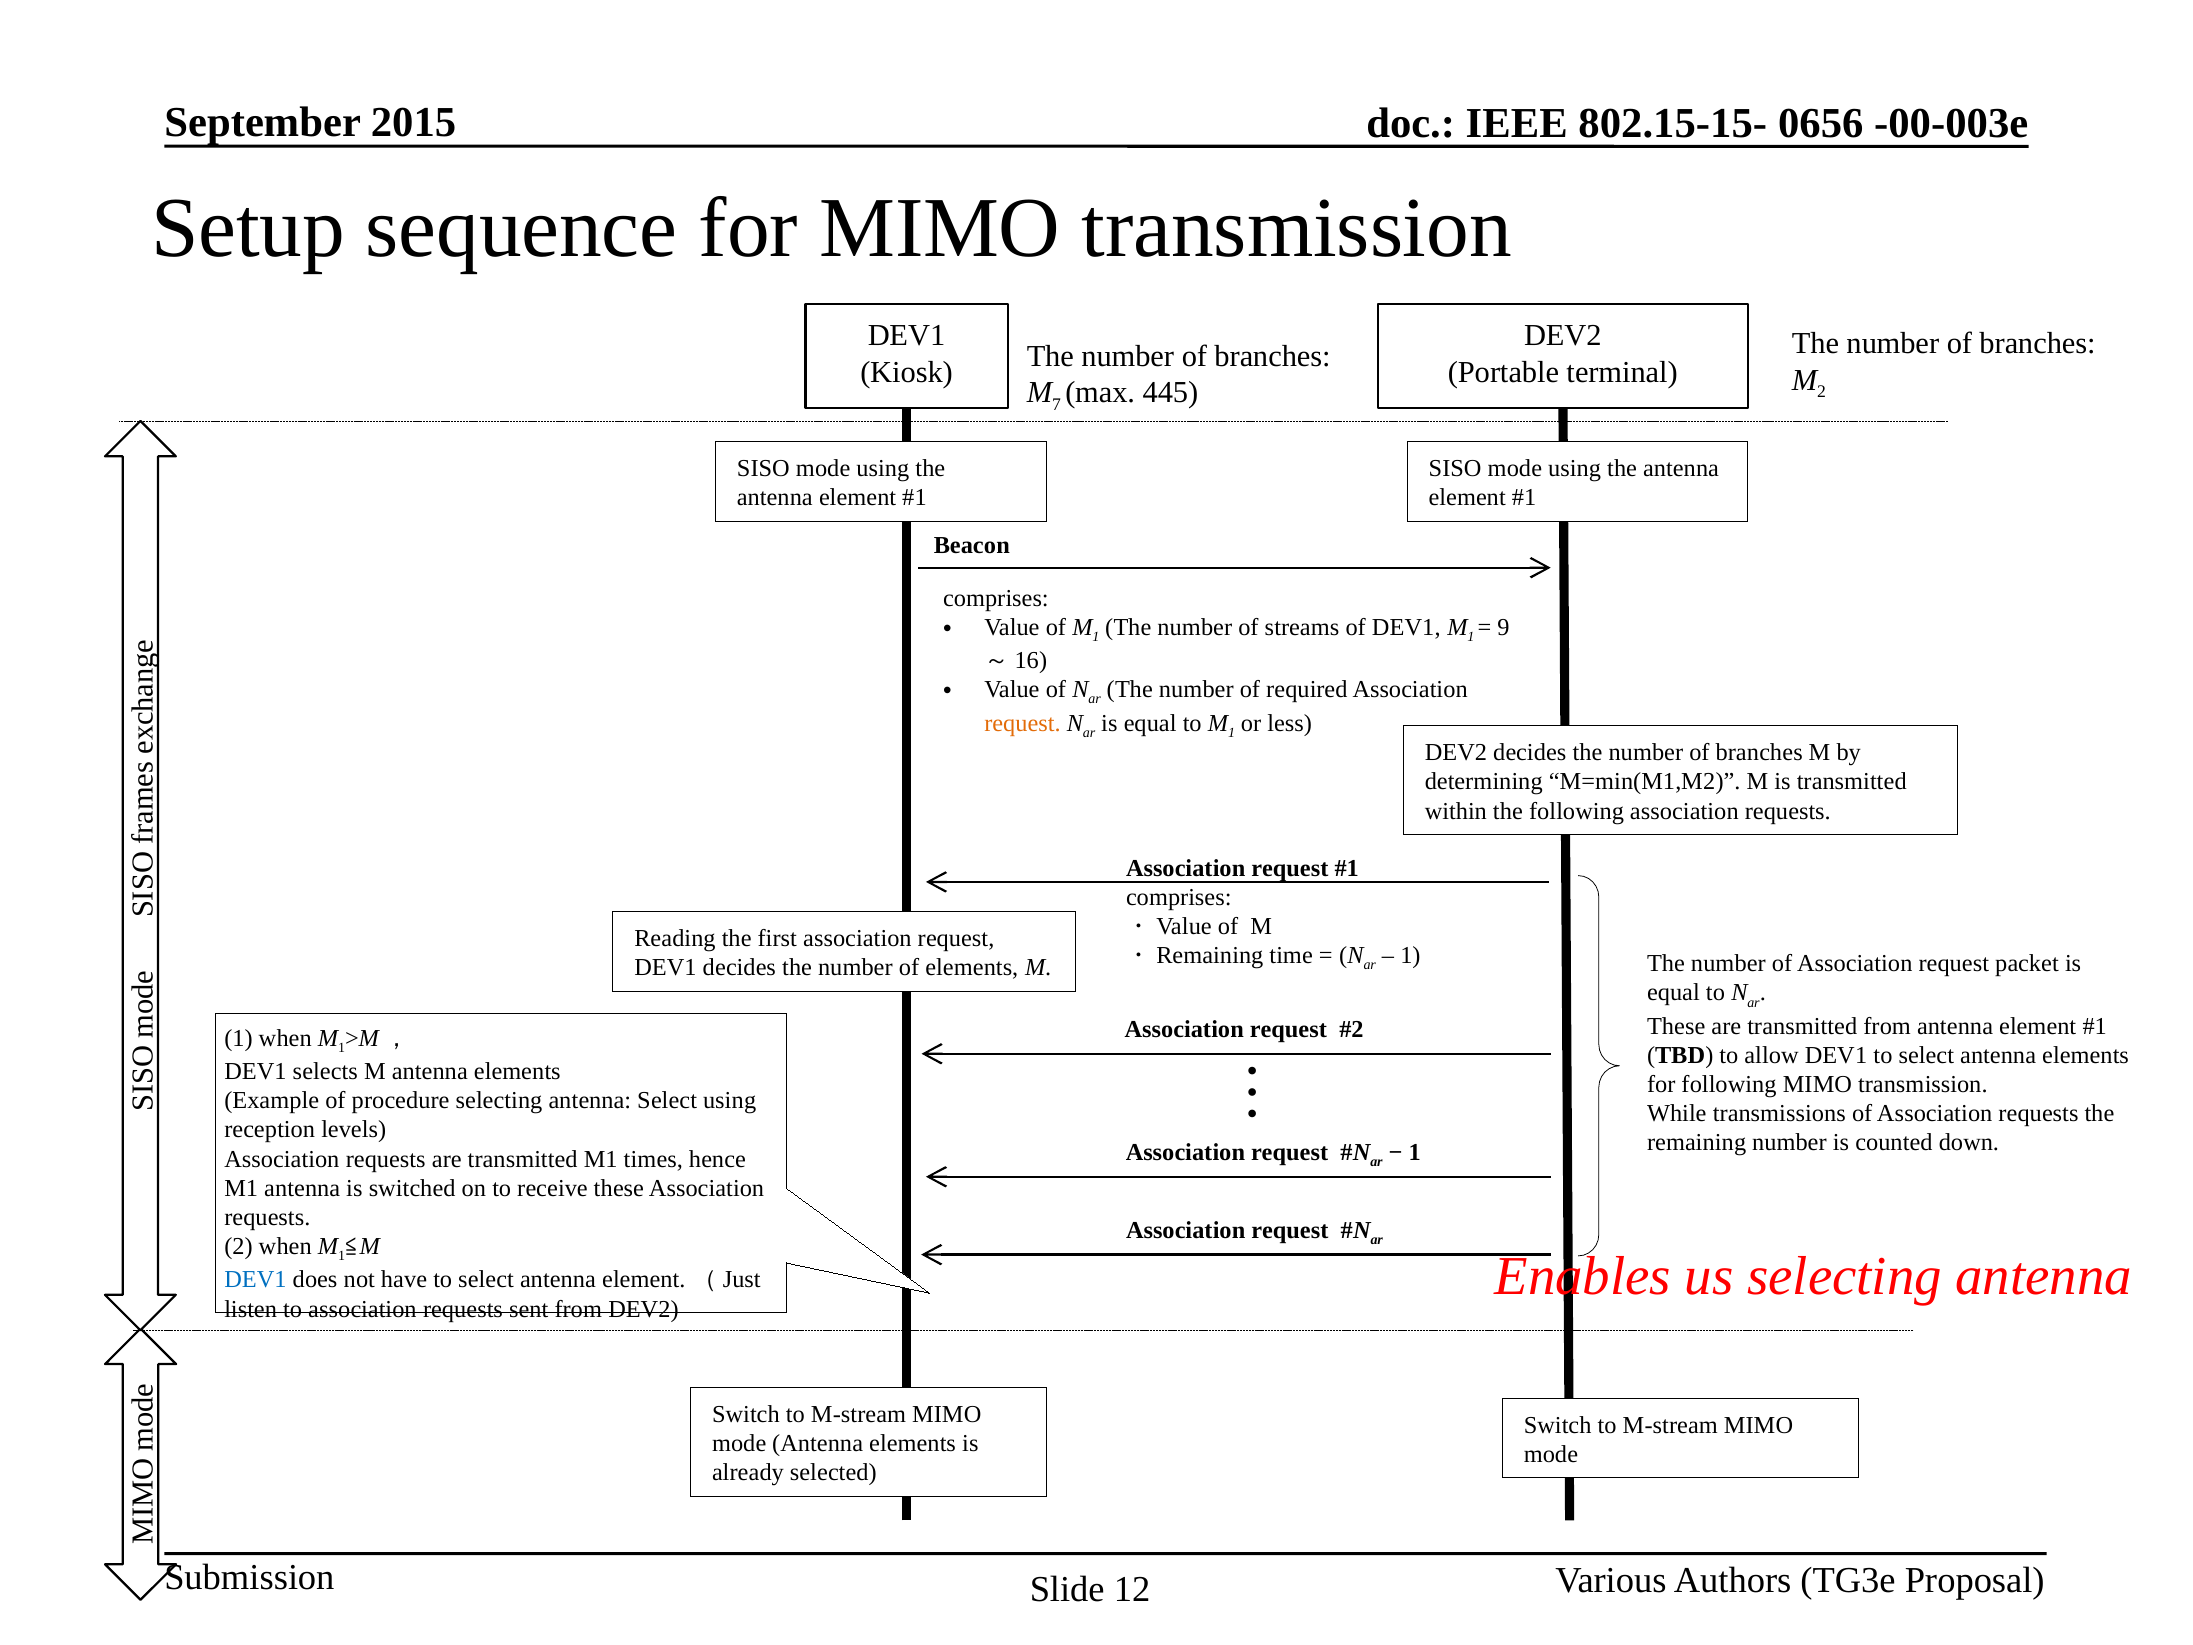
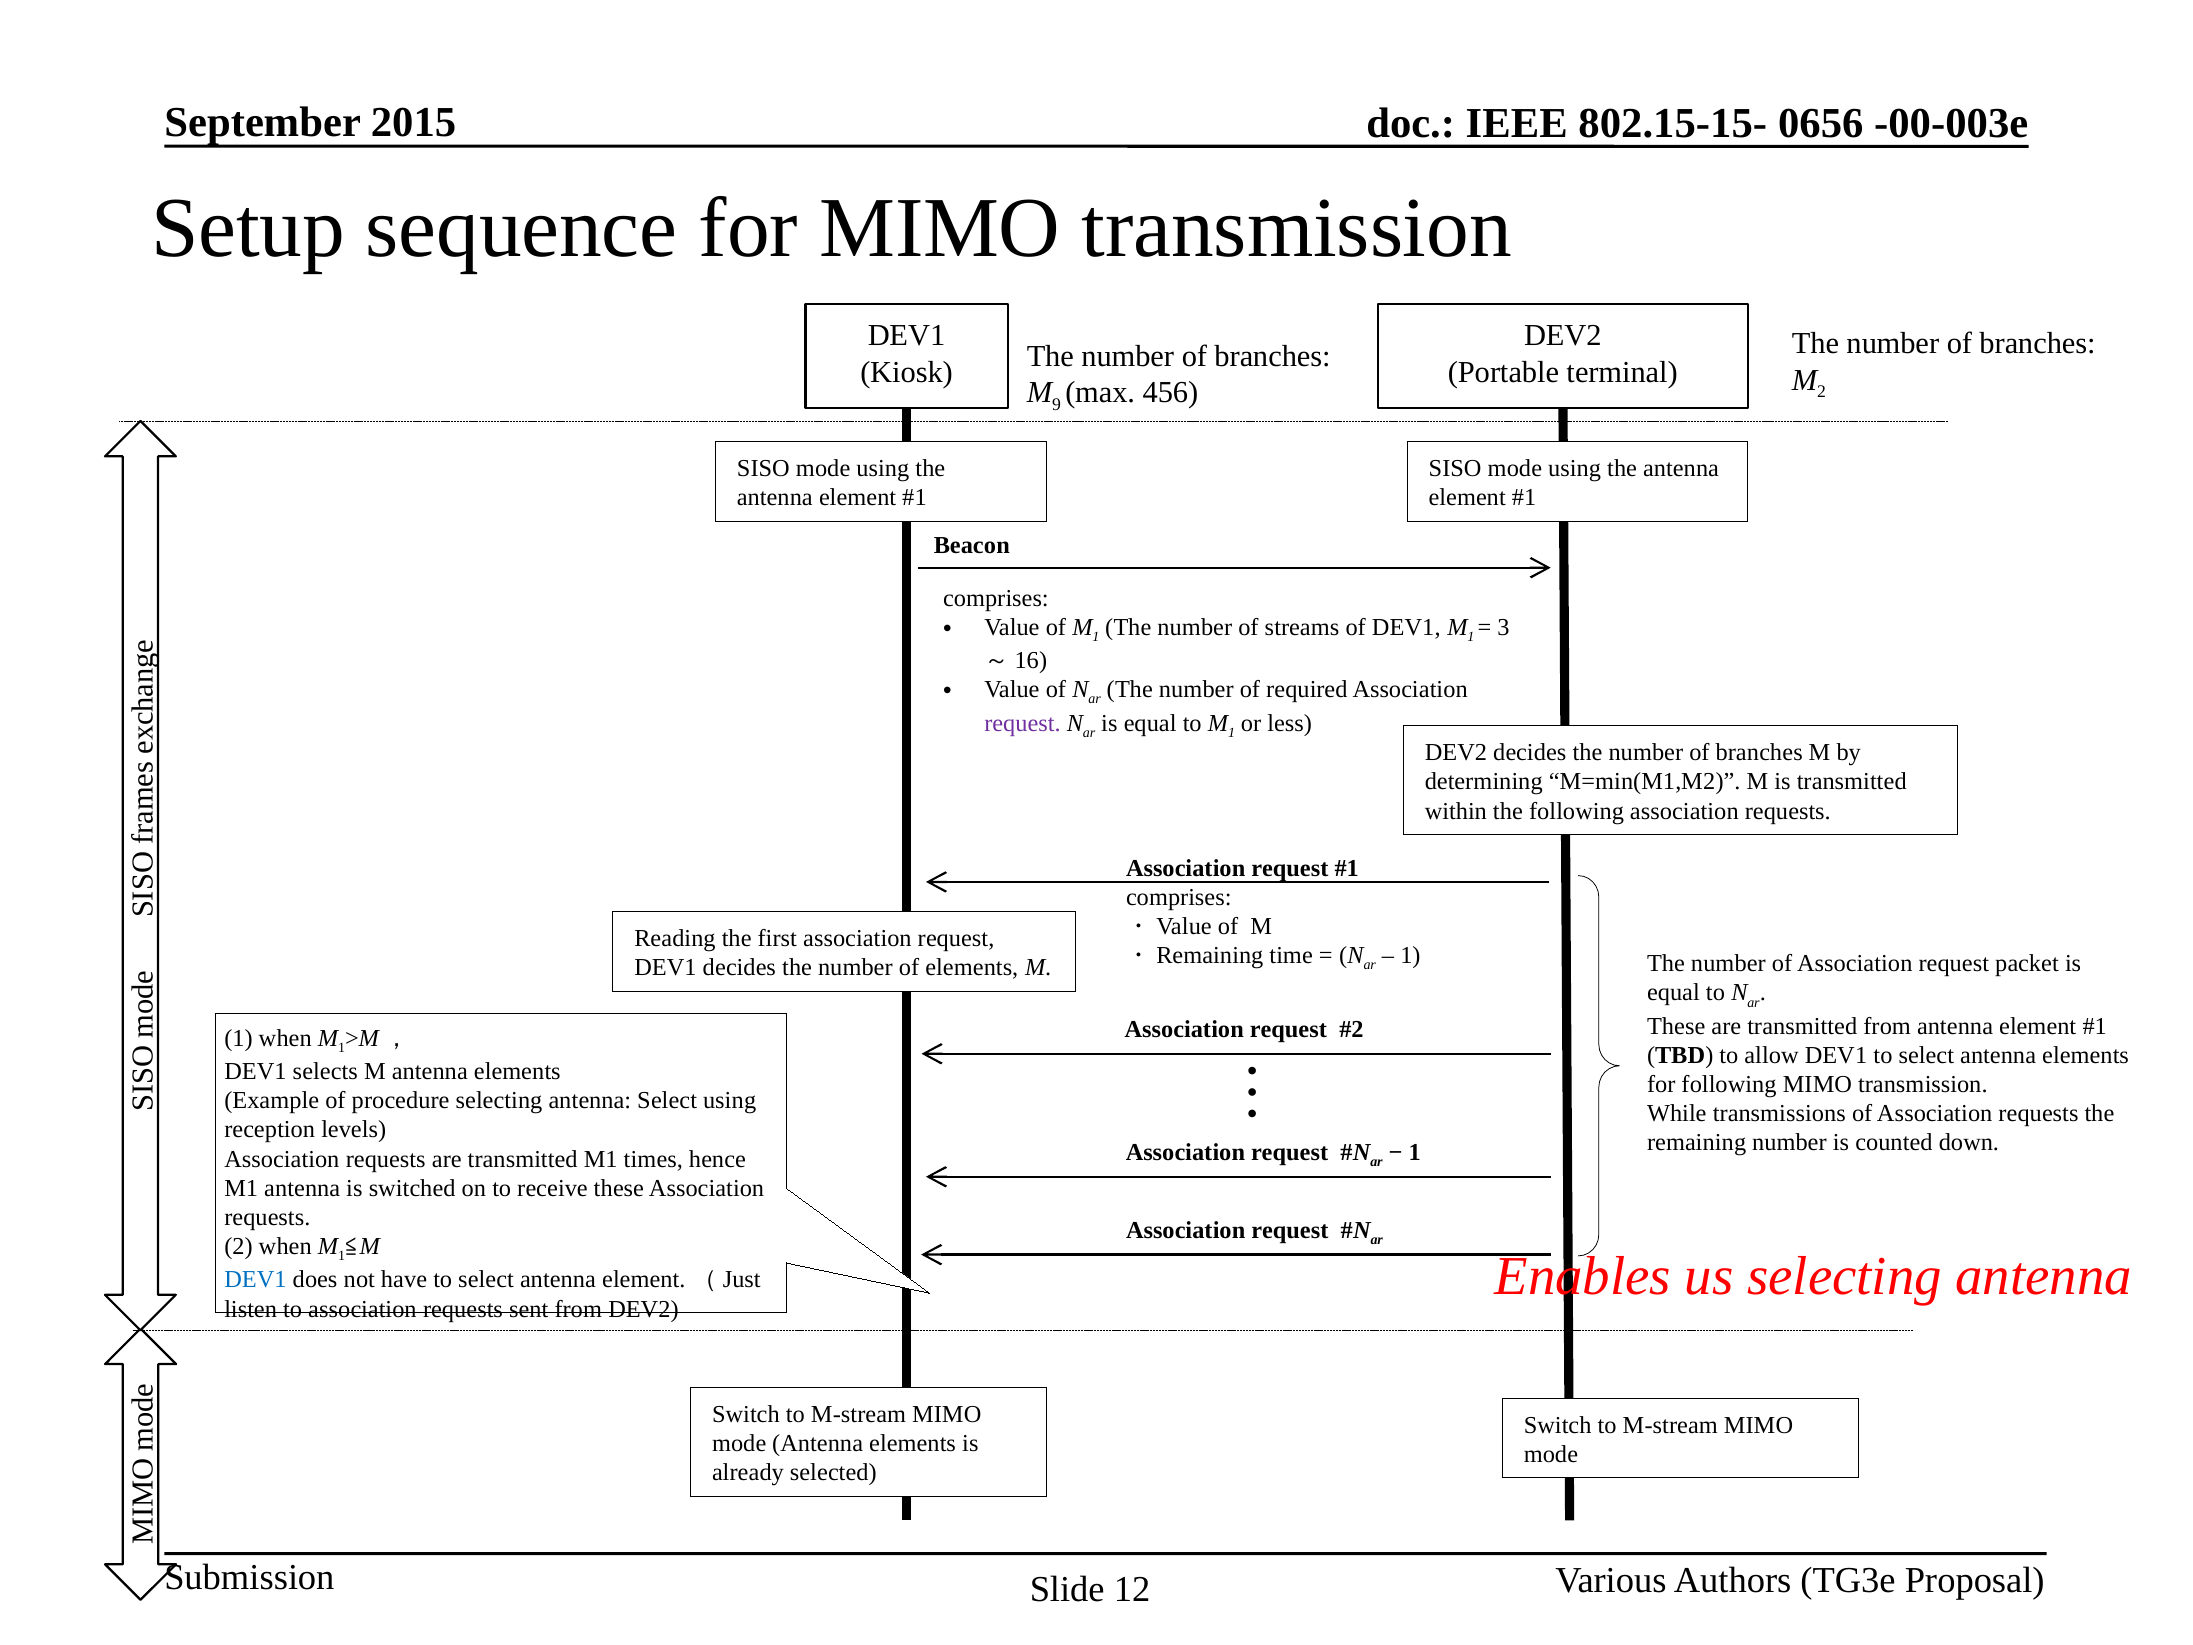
7: 7 -> 9 (1056, 405)
445: 445 -> 456 (1170, 393)
9: 9 -> 3 (1503, 627)
request colour: orange -> purple (1022, 723)
